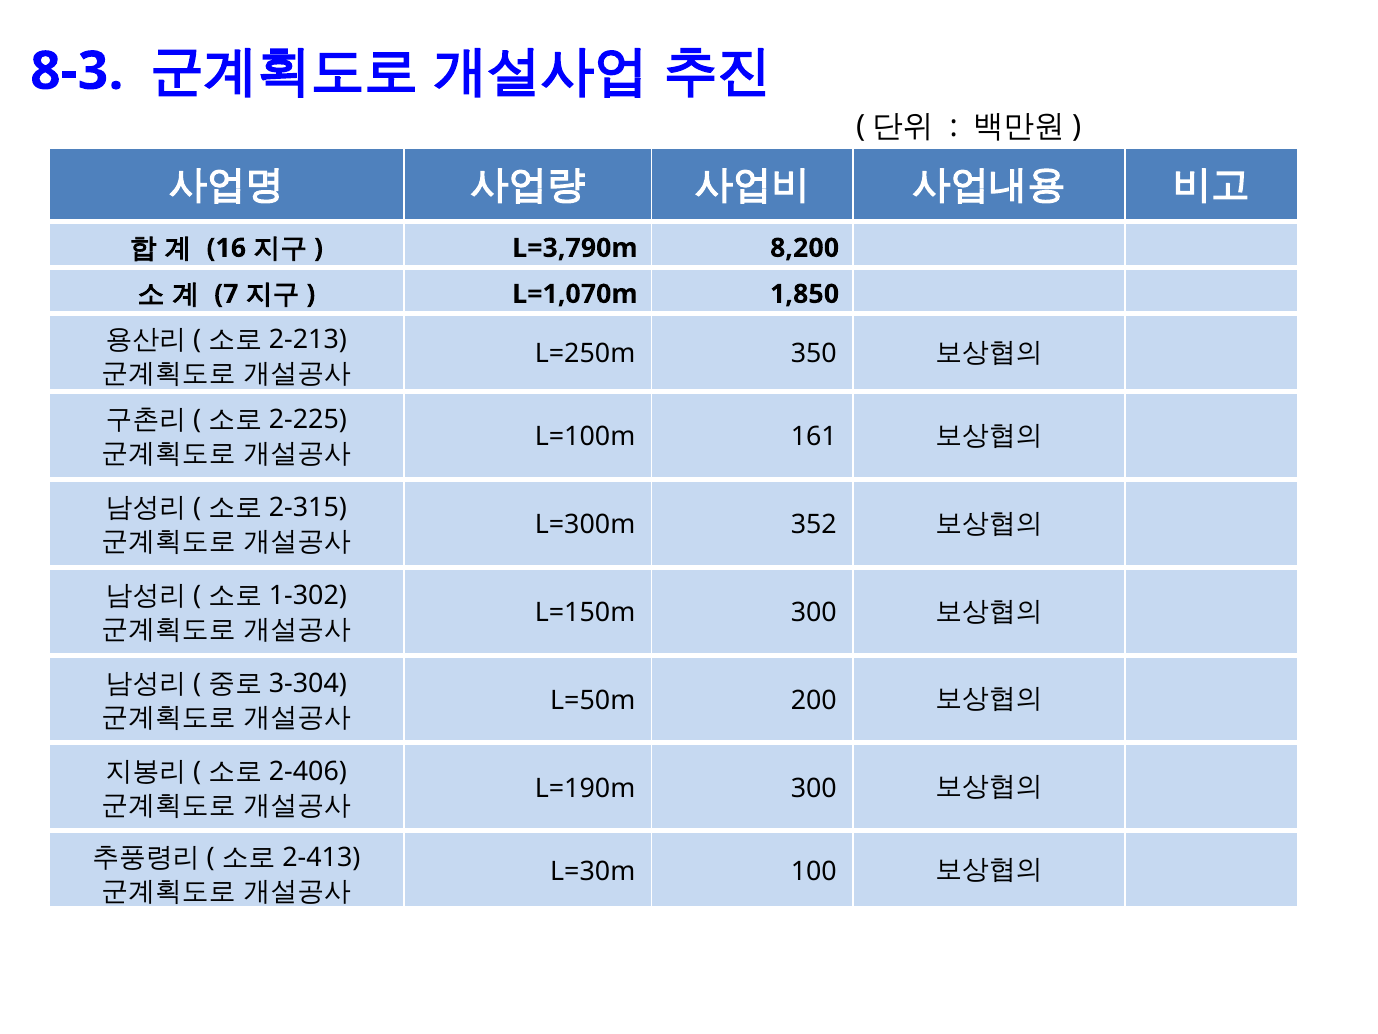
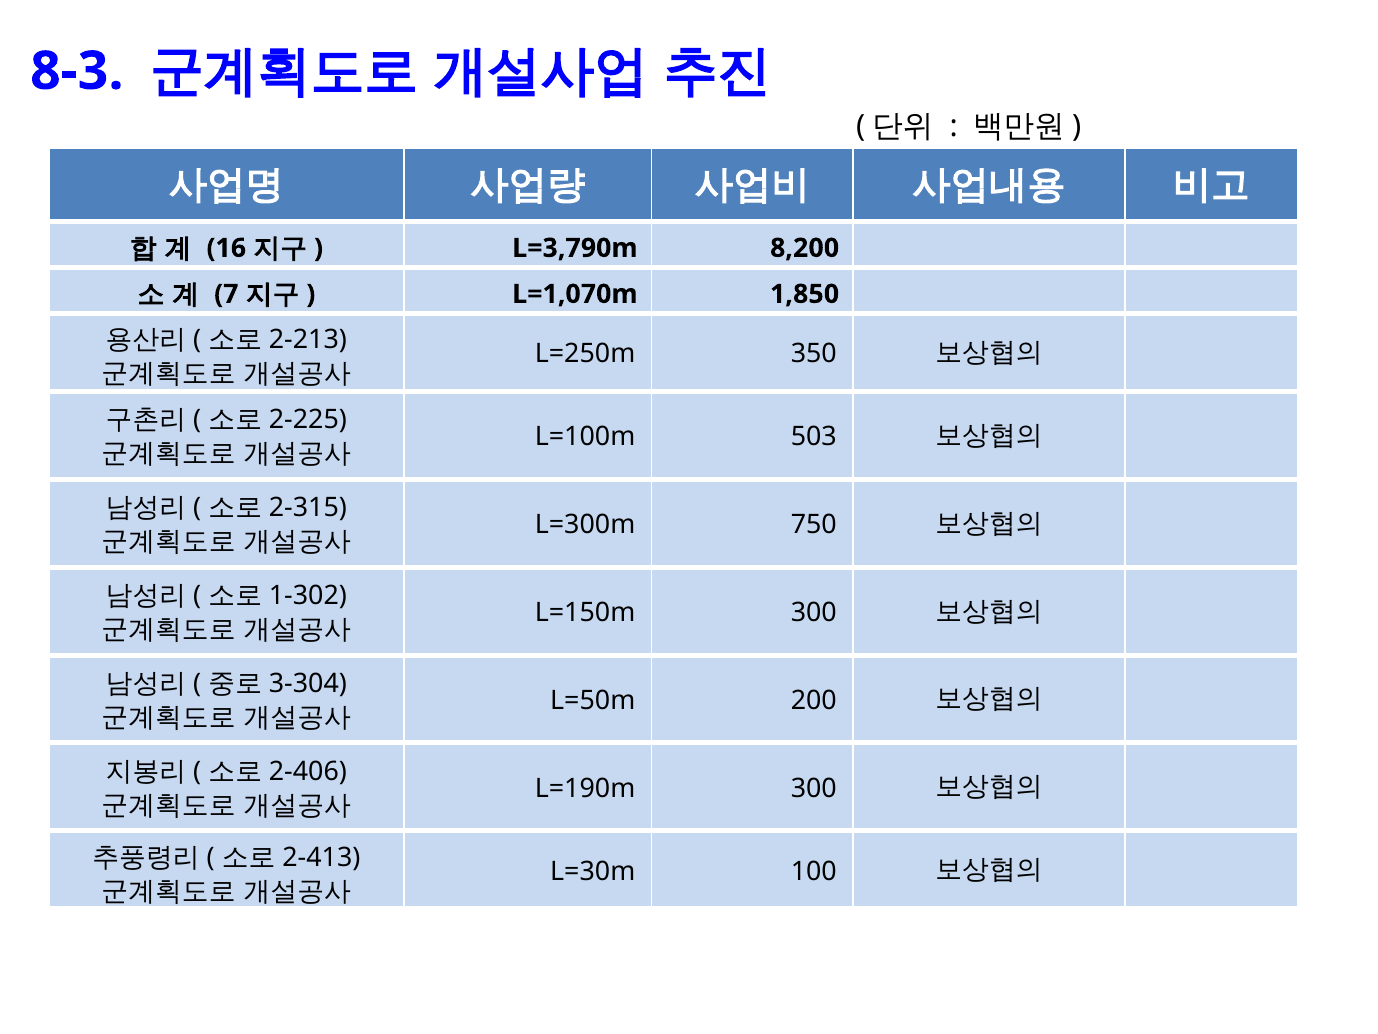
161: 161 -> 503 (814, 437)
352: 352 -> 750 (814, 525)
